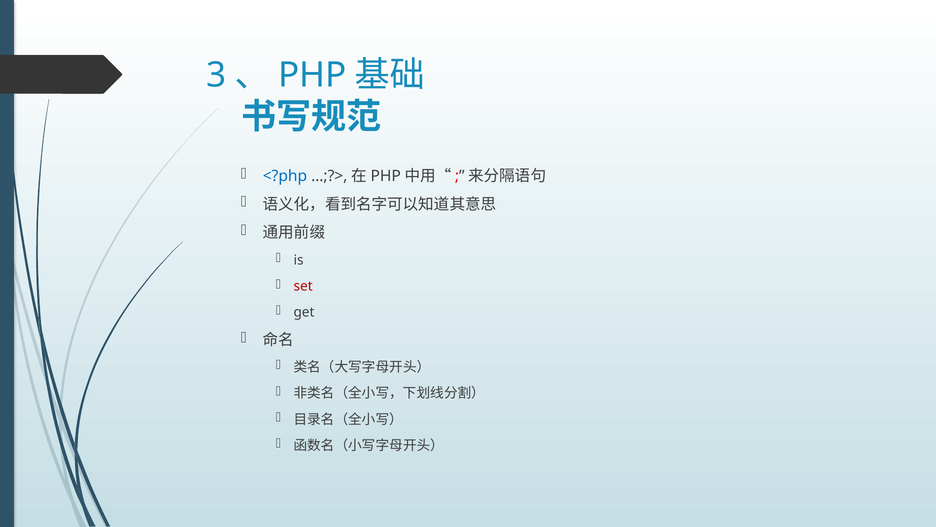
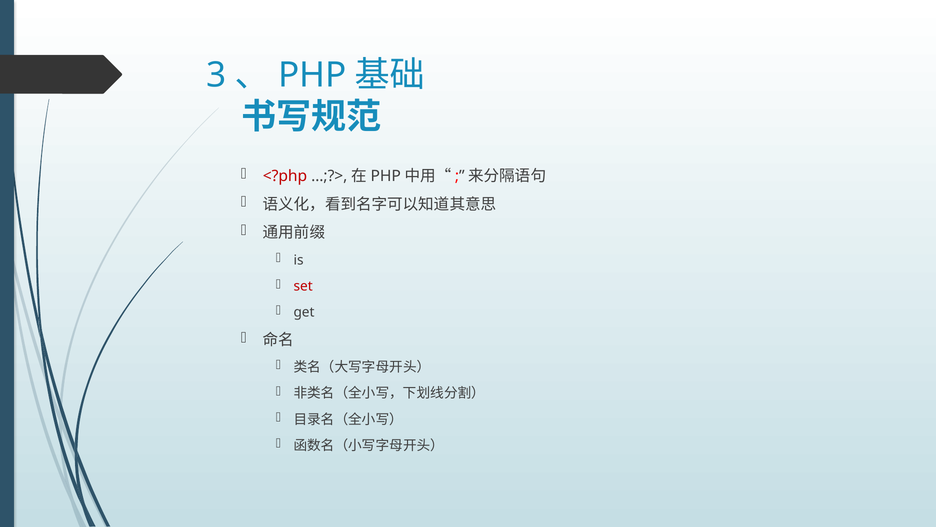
<?php colour: blue -> red (285, 176)
